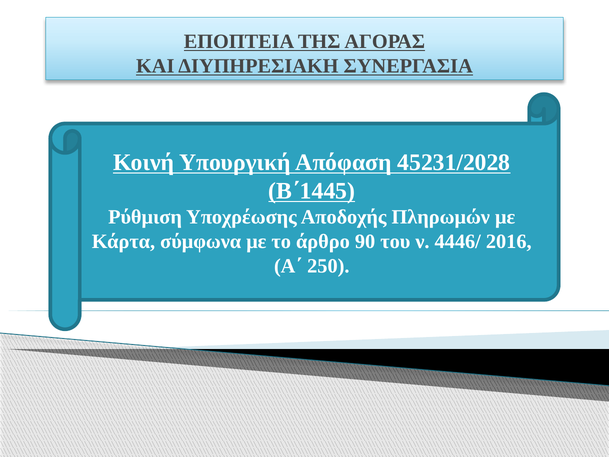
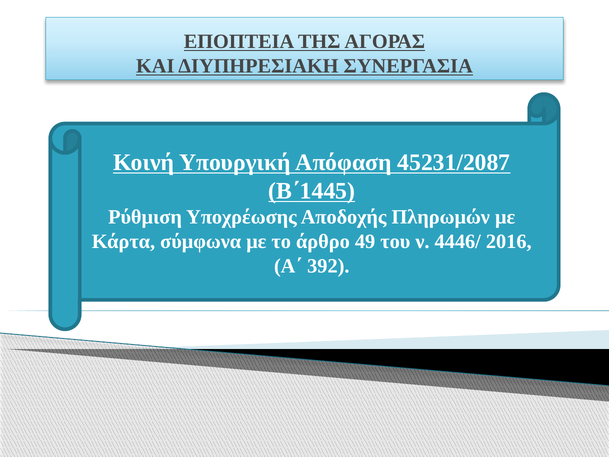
45231/2028: 45231/2028 -> 45231/2087 (454, 162)
90: 90 -> 49 (365, 241)
250: 250 -> 392 (328, 266)
